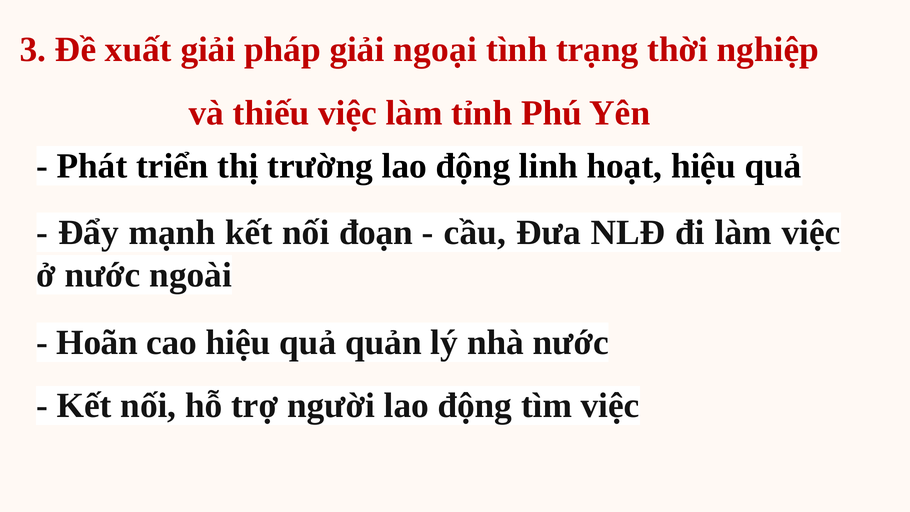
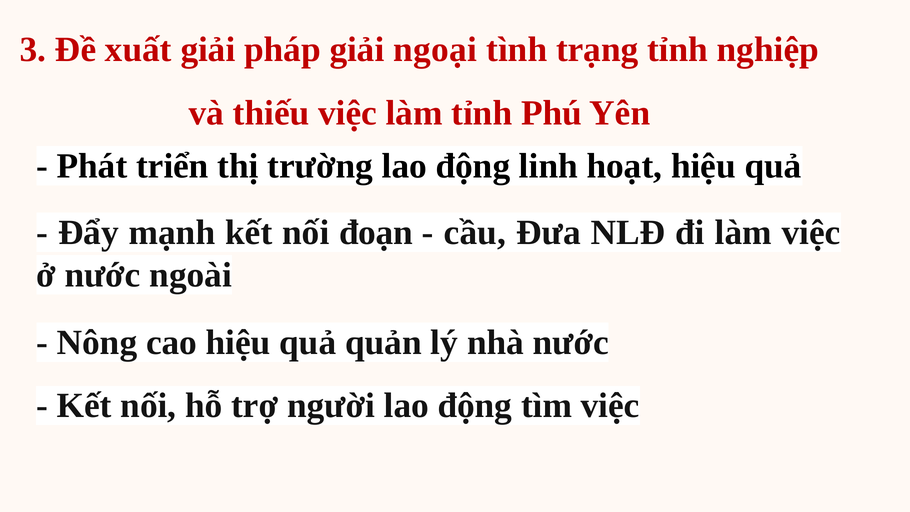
trạng thời: thời -> tỉnh (678, 49)
Hoãn: Hoãn -> Nông (97, 342)
